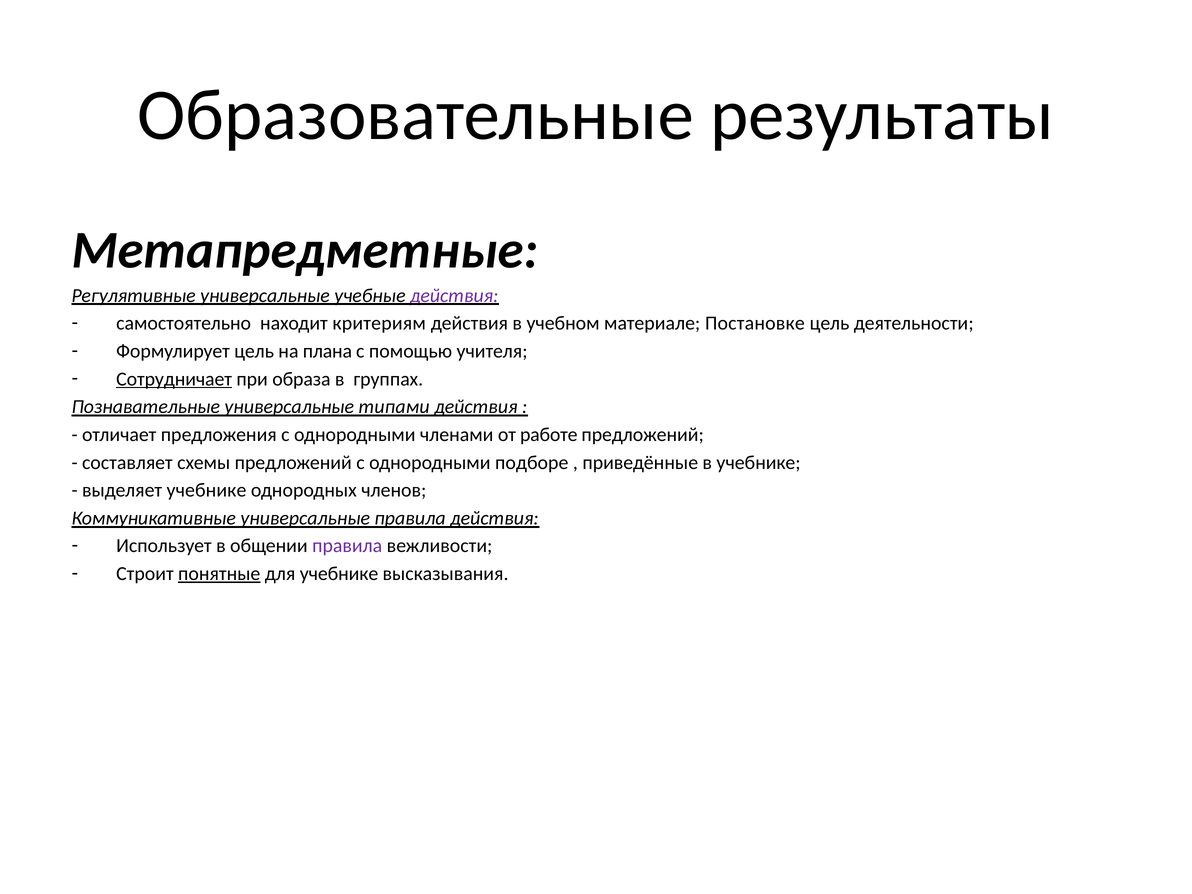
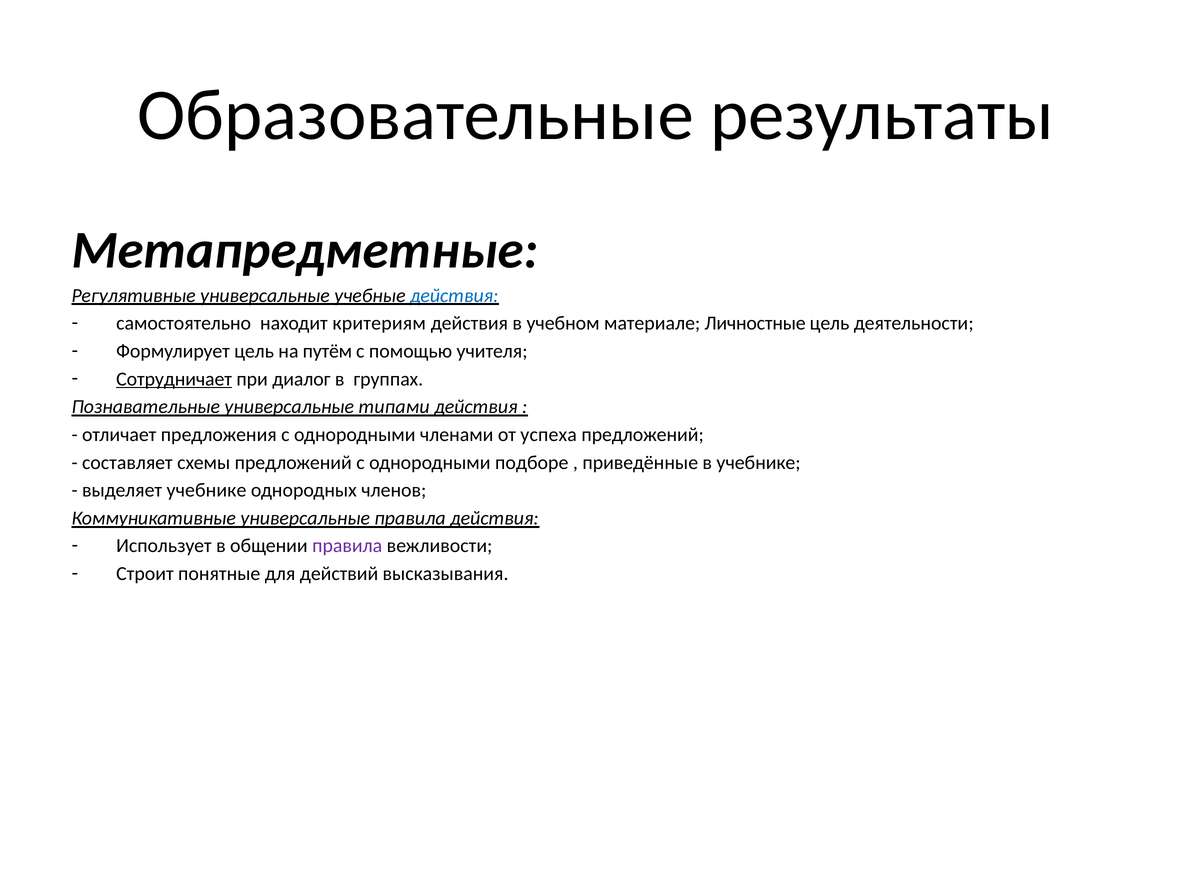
действия colour: purple -> blue (454, 295)
Постановке: Постановке -> Личностные (755, 323)
плана: плана -> путём (327, 351)
образа: образа -> диалог (301, 379)
работе: работе -> успеха (549, 435)
понятные underline: present -> none (219, 574)
для учебнике: учебнике -> действий (339, 574)
